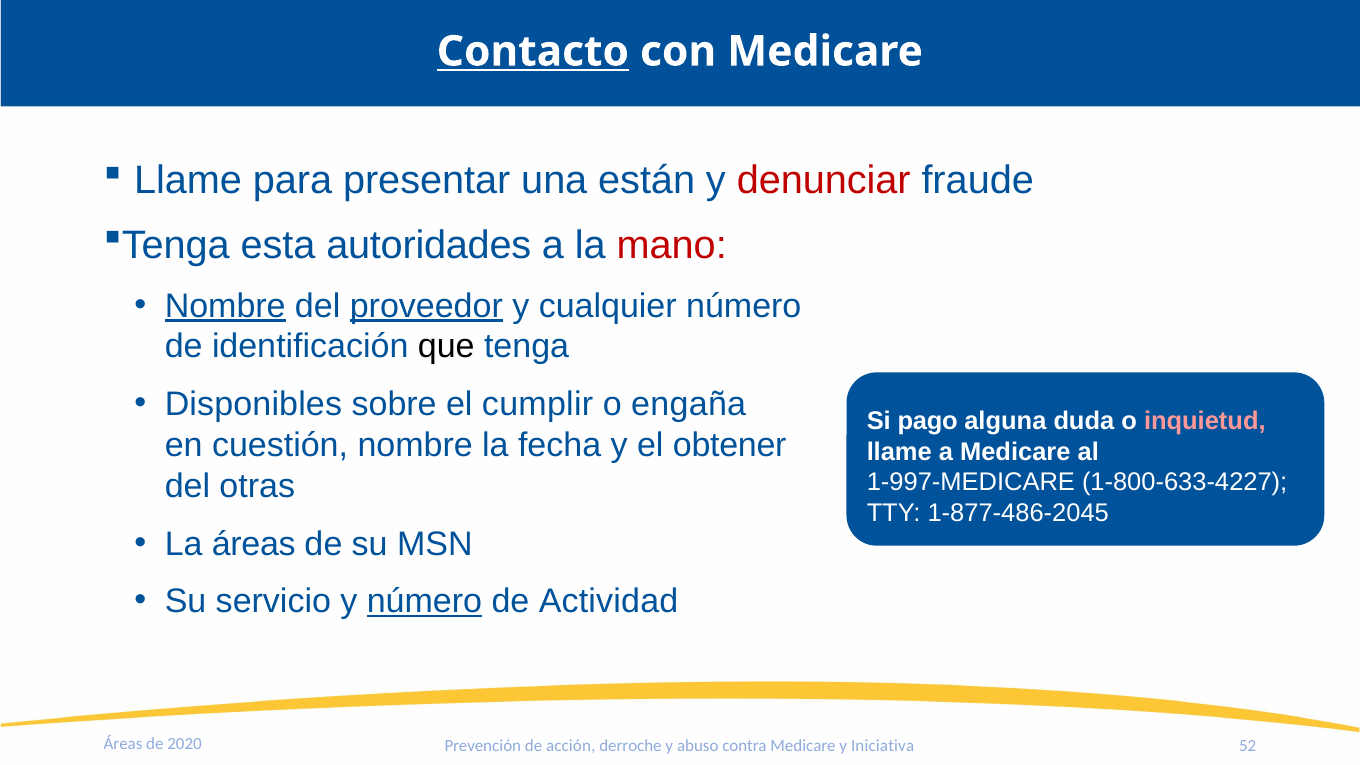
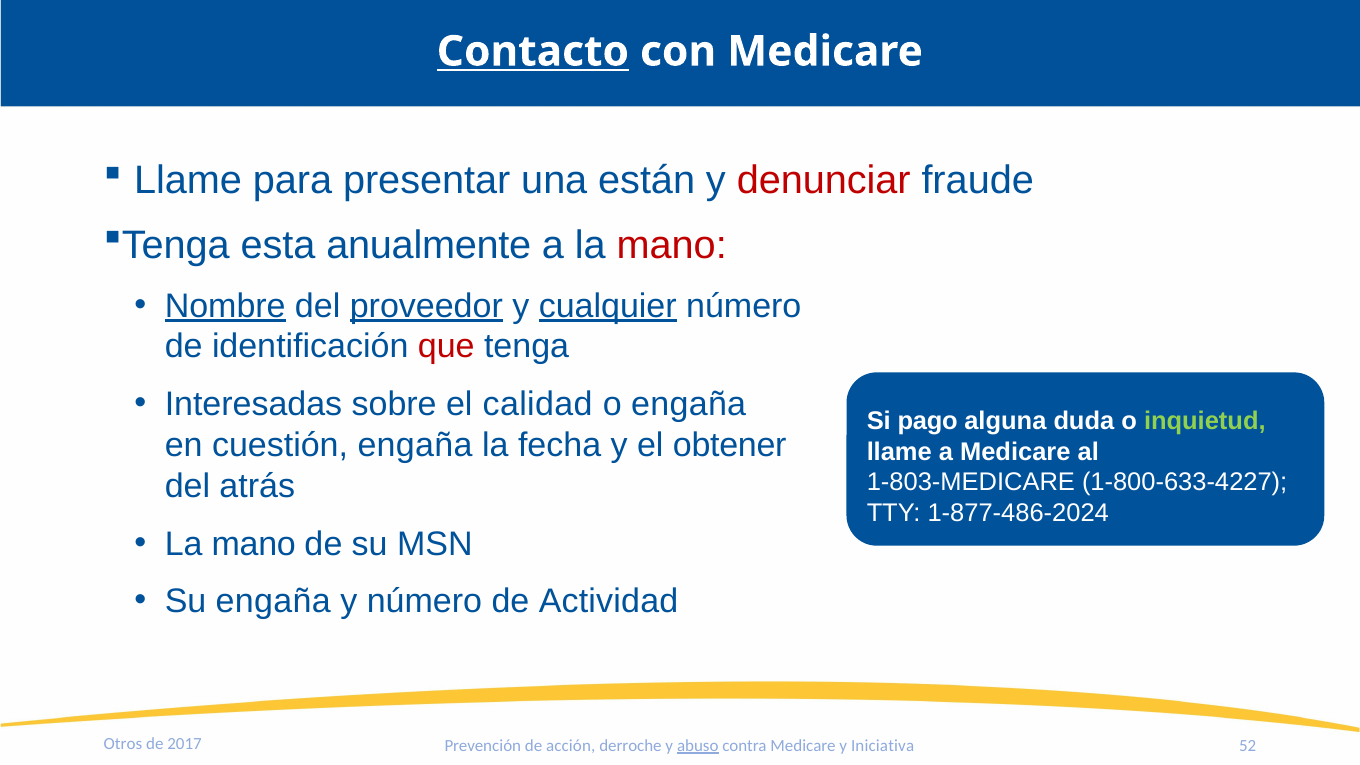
autoridades: autoridades -> anualmente (429, 245)
cualquier underline: none -> present (608, 306)
que colour: black -> red (446, 347)
Disponibles: Disponibles -> Interesadas (253, 404)
cumplir: cumplir -> calidad (538, 404)
inquietud colour: pink -> light green (1205, 421)
cuestión nombre: nombre -> engaña (415, 445)
otras: otras -> atrás (257, 486)
1-997-MEDICARE: 1-997-MEDICARE -> 1-803-MEDICARE (971, 482)
1-877-486-2045: 1-877-486-2045 -> 1-877-486-2024 (1018, 513)
áreas: áreas -> mano (254, 544)
Su servicio: servicio -> engaña (273, 602)
número underline: present -> none (424, 602)
Áreas: Áreas -> Otros (123, 744)
2020: 2020 -> 2017 (185, 744)
abuso underline: none -> present (698, 746)
